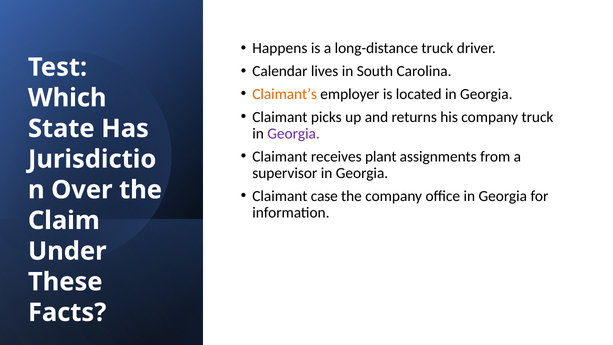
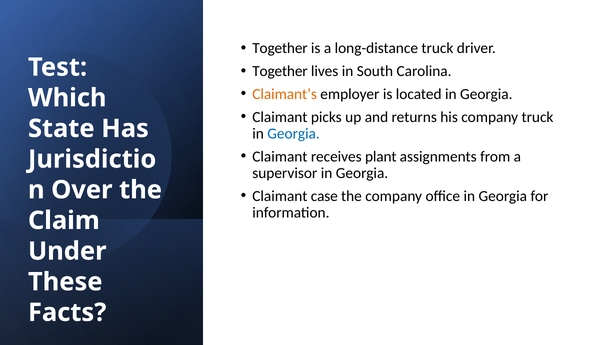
Happens: Happens -> Together (280, 48)
Calendar: Calendar -> Together (280, 71)
Georgia colour: purple -> blue (294, 133)
